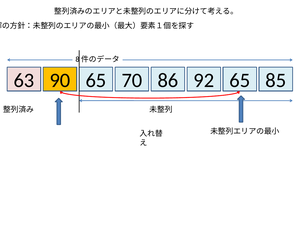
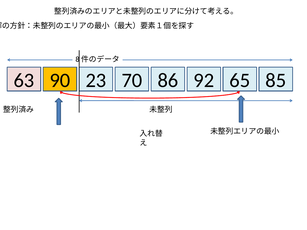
90 65: 65 -> 23 (96, 81)
